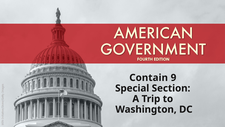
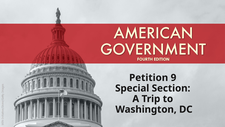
Contain: Contain -> Petition (149, 77)
